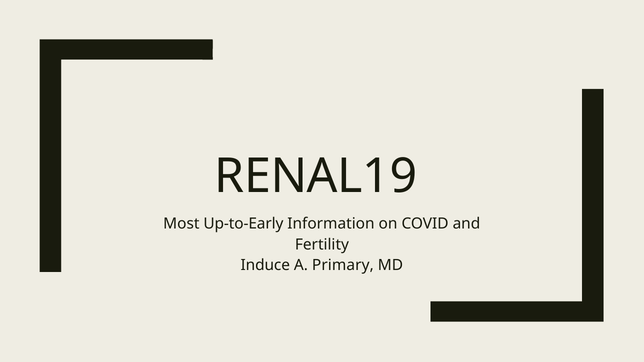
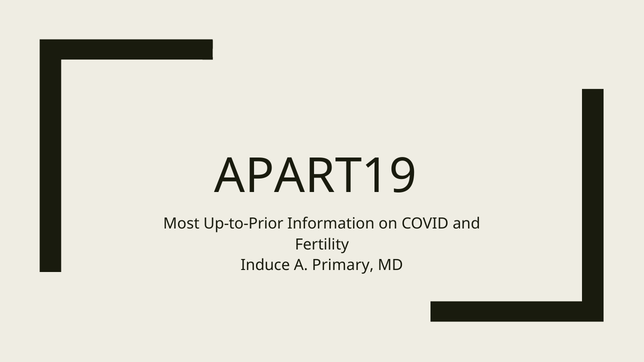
RENAL19: RENAL19 -> APART19 (316, 177)
Up-to-Early: Up-to-Early -> Up-to-Prior (243, 224)
